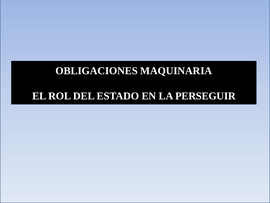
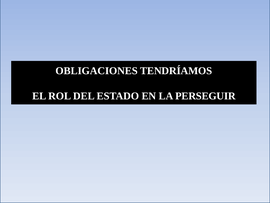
MAQUINARIA: MAQUINARIA -> TENDRÍAMOS (176, 71)
